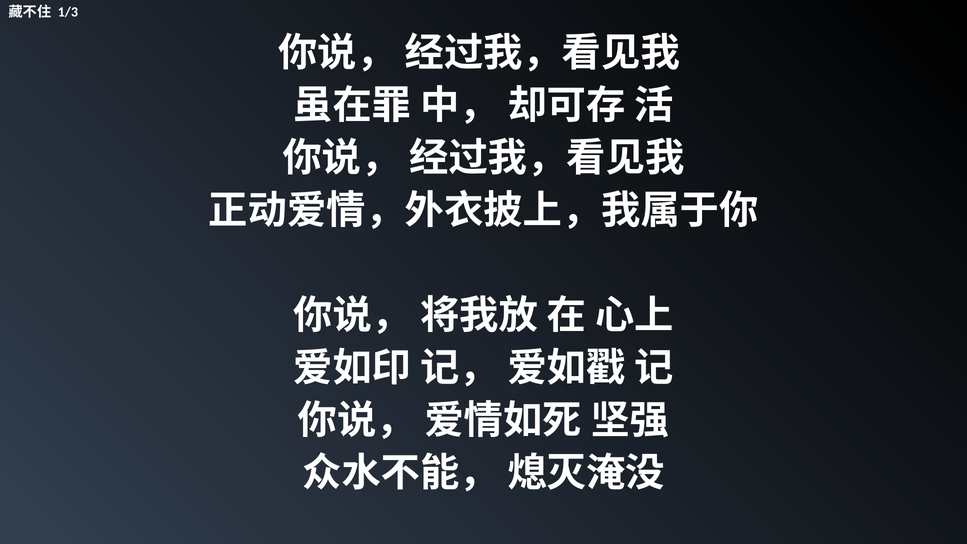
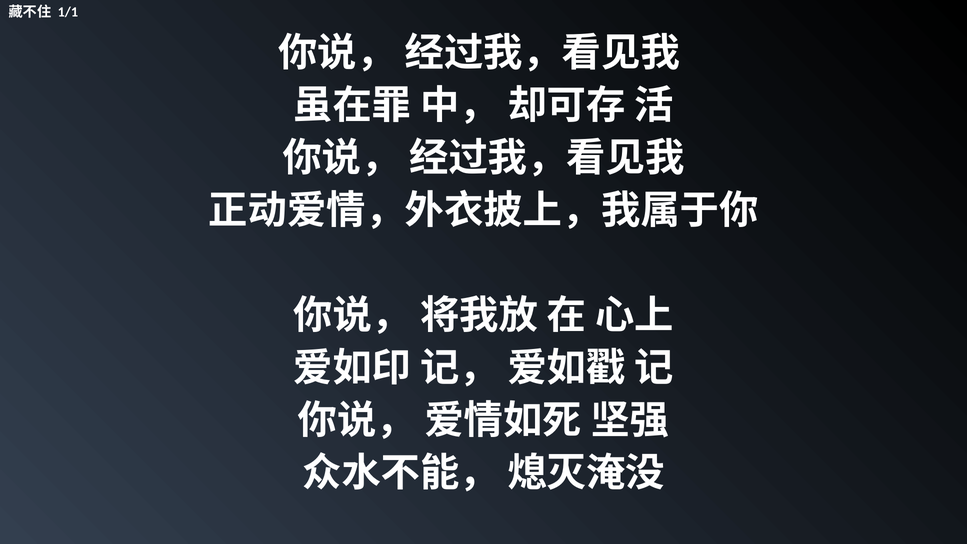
1/3: 1/3 -> 1/1 (68, 12)
